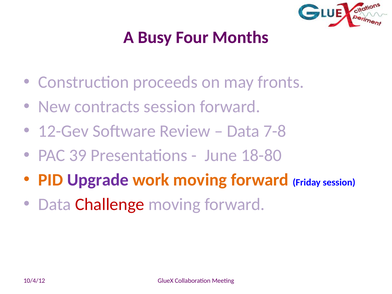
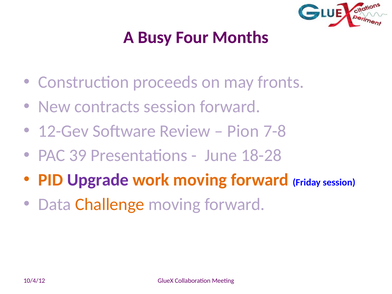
Data: Data -> Pion (243, 131)
18-80: 18-80 -> 18-28 (261, 155)
Challenge colour: red -> orange (110, 204)
